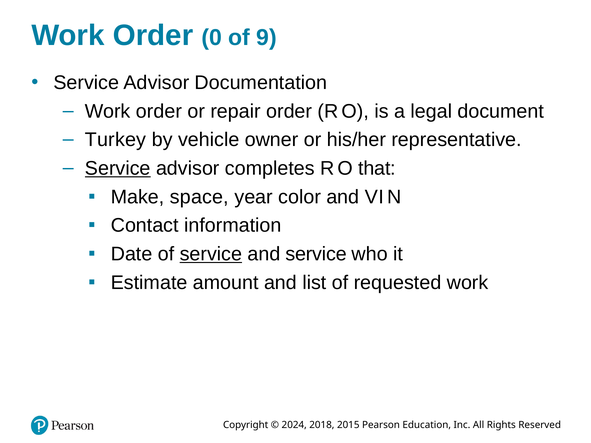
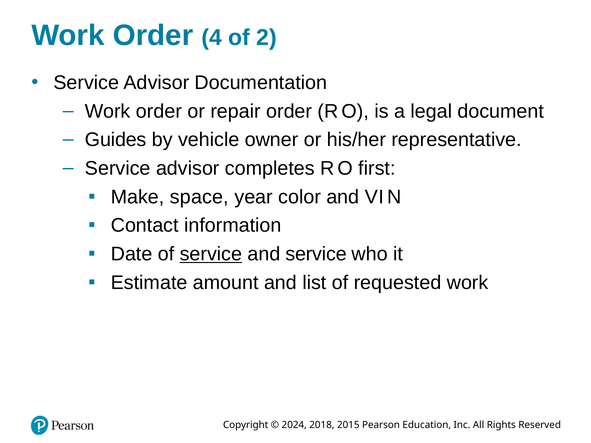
0: 0 -> 4 (212, 37)
9: 9 -> 2 (266, 37)
Turkey: Turkey -> Guides (116, 140)
Service underline: present -> none (118, 168)
that: that -> first (377, 168)
